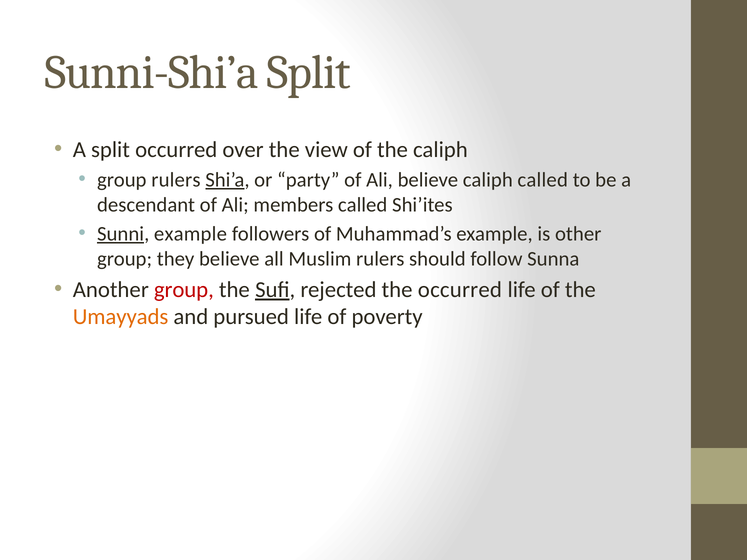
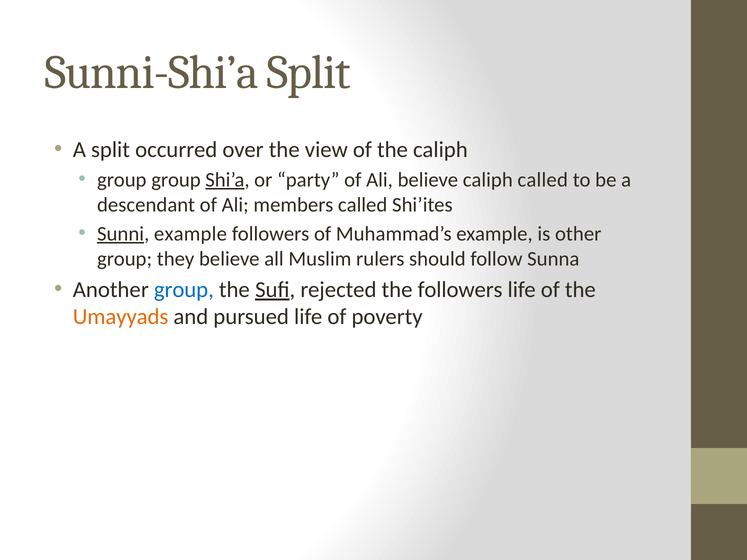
group rulers: rulers -> group (176, 180)
group colour: red -> blue (184, 290)
the occurred: occurred -> followers (460, 290)
